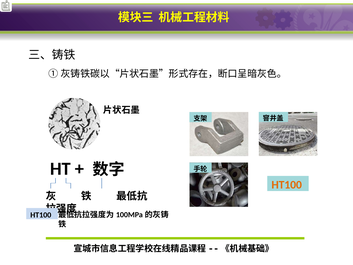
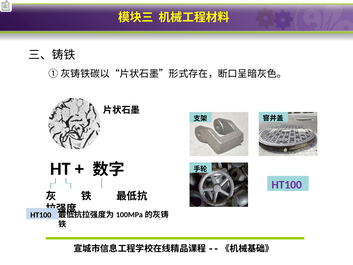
HT100 colour: orange -> purple (287, 185)
